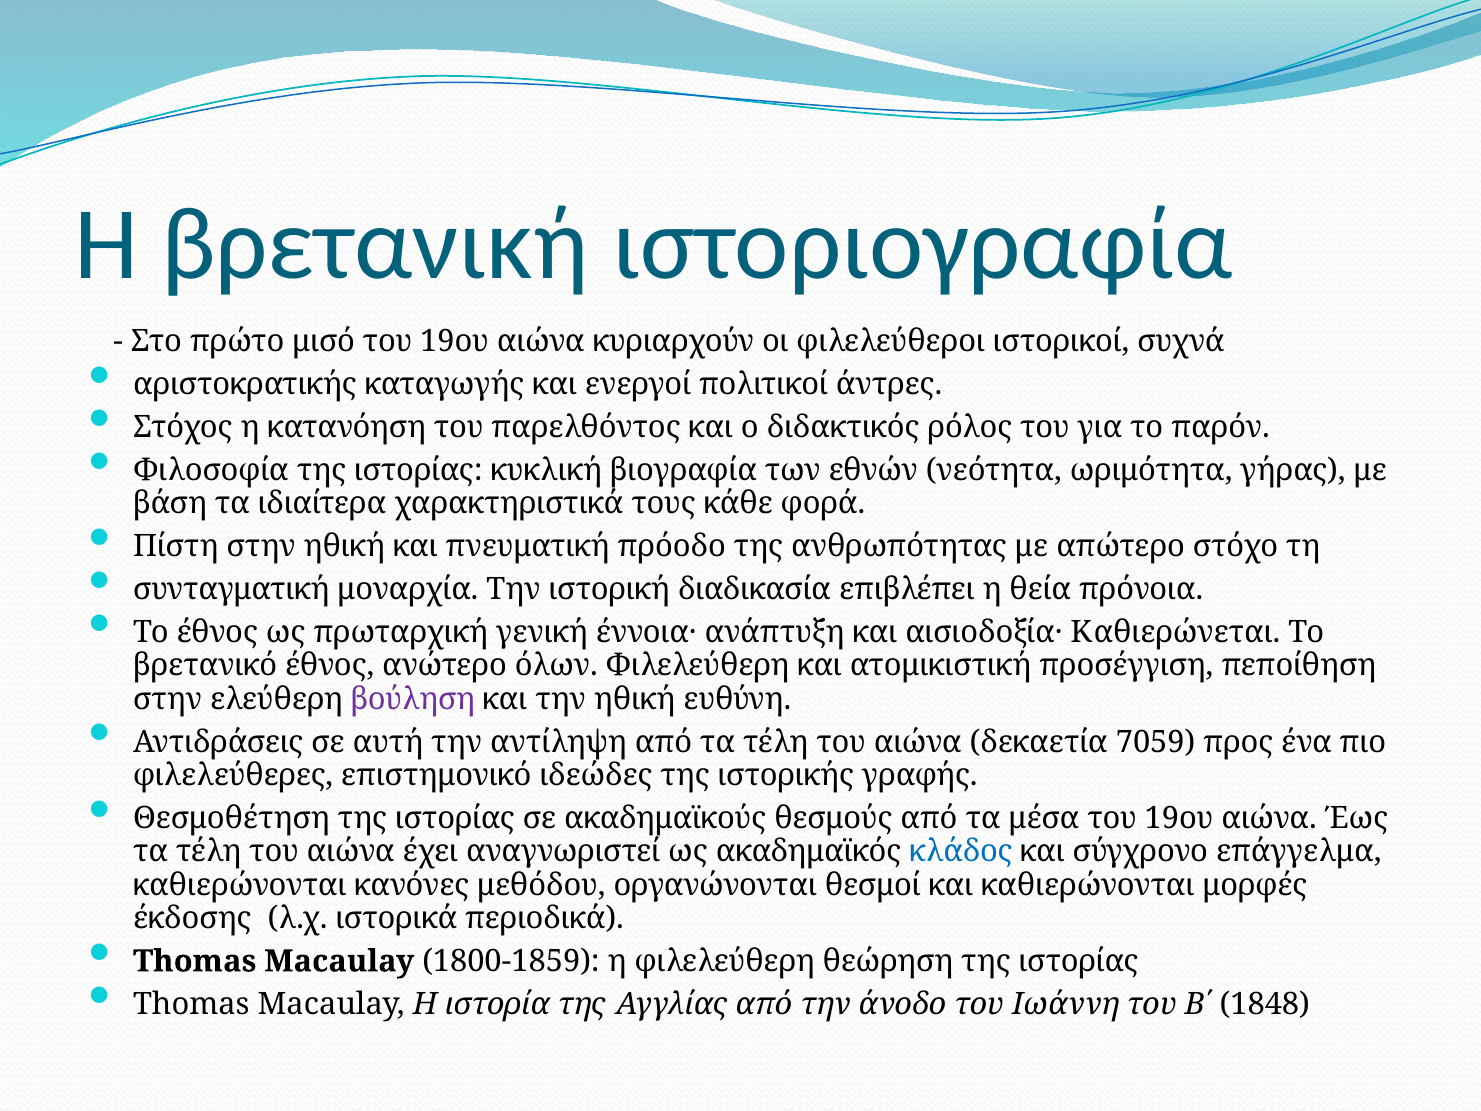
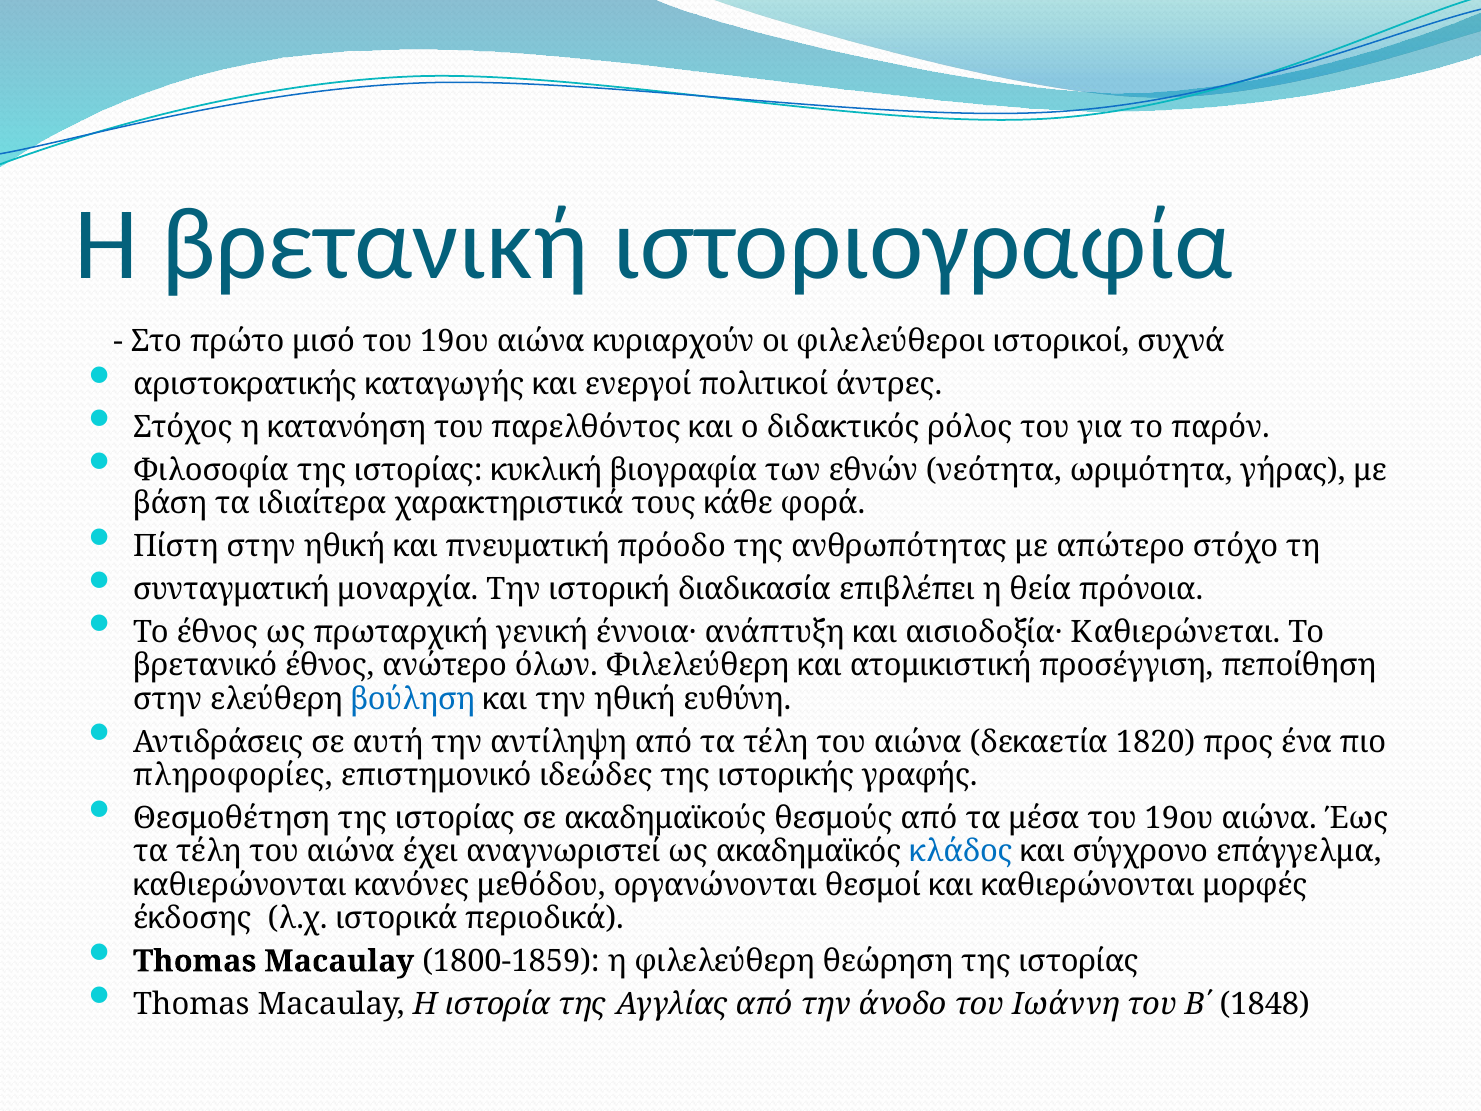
βούληση colour: purple -> blue (413, 699)
7059: 7059 -> 1820 (1156, 742)
φιλελεύθερες: φιλελεύθερες -> πληροφορίες (233, 775)
